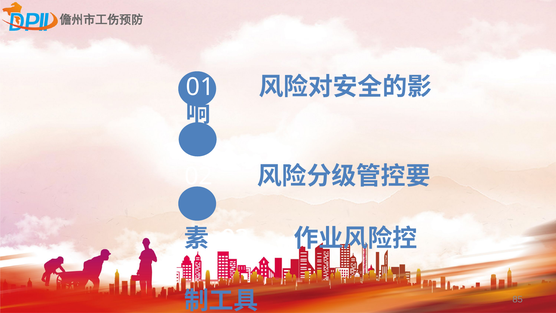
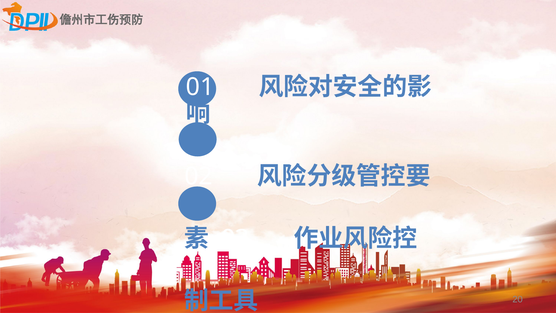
85: 85 -> 20 (518, 299)
